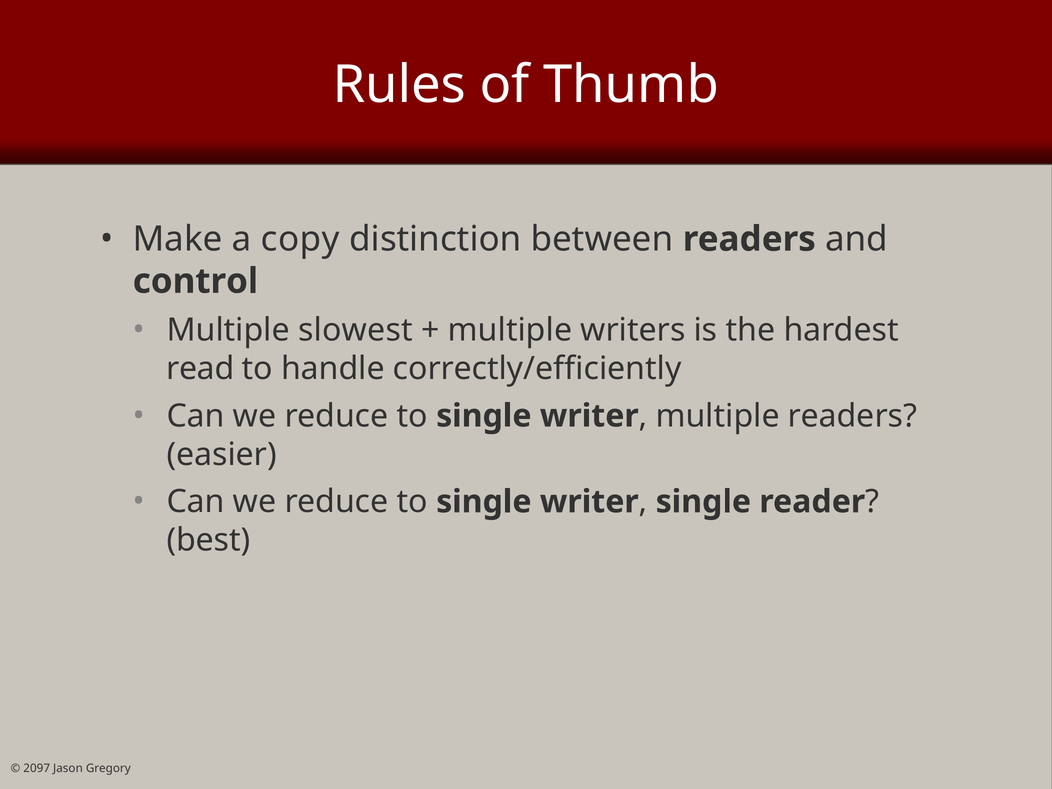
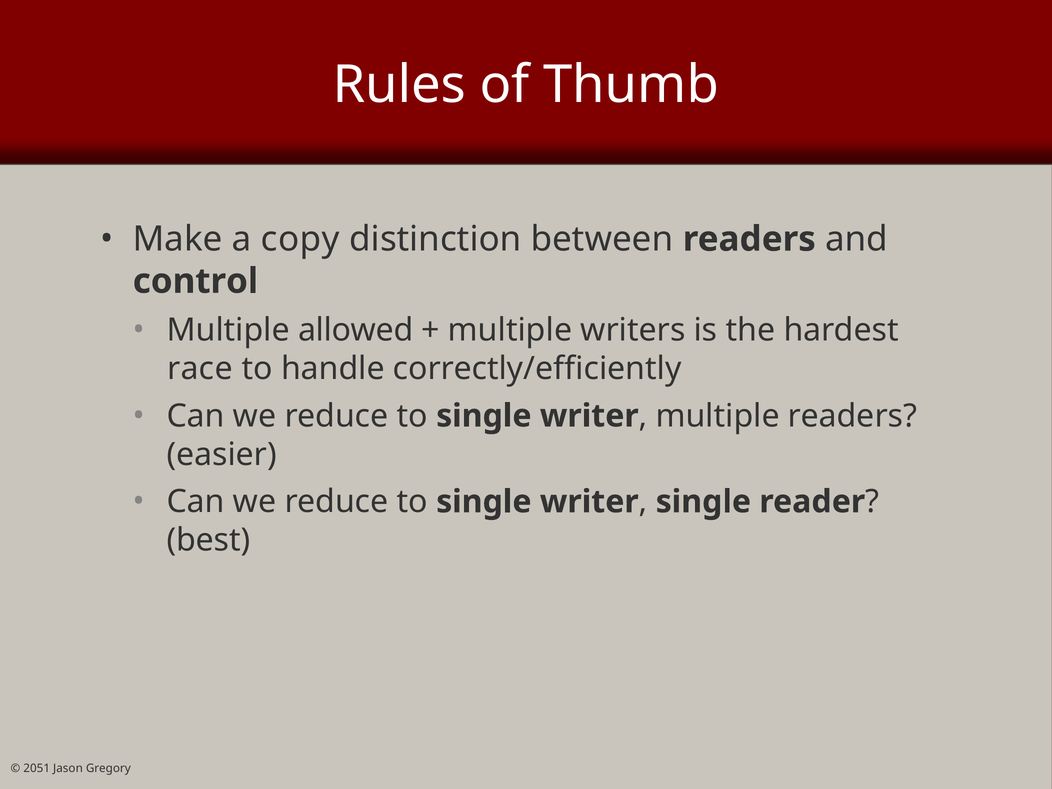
slowest: slowest -> allowed (356, 330)
read: read -> race (200, 369)
2097: 2097 -> 2051 (37, 769)
